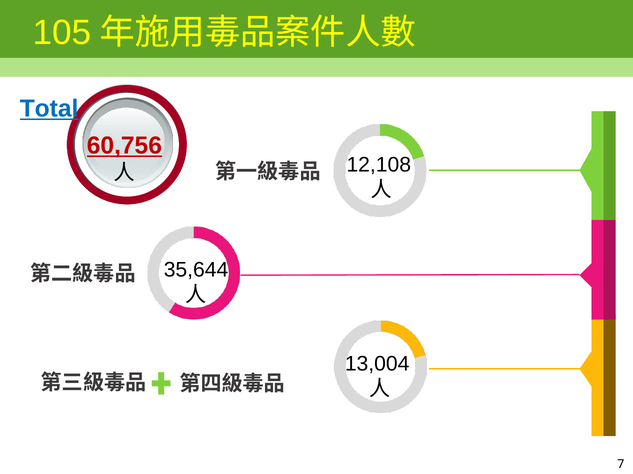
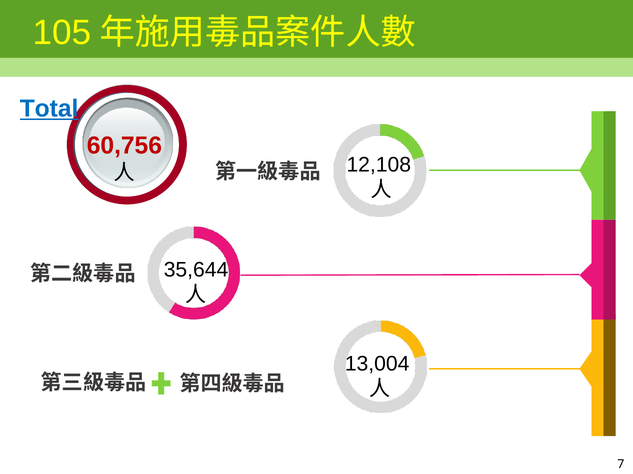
60,756 underline: present -> none (124, 146)
